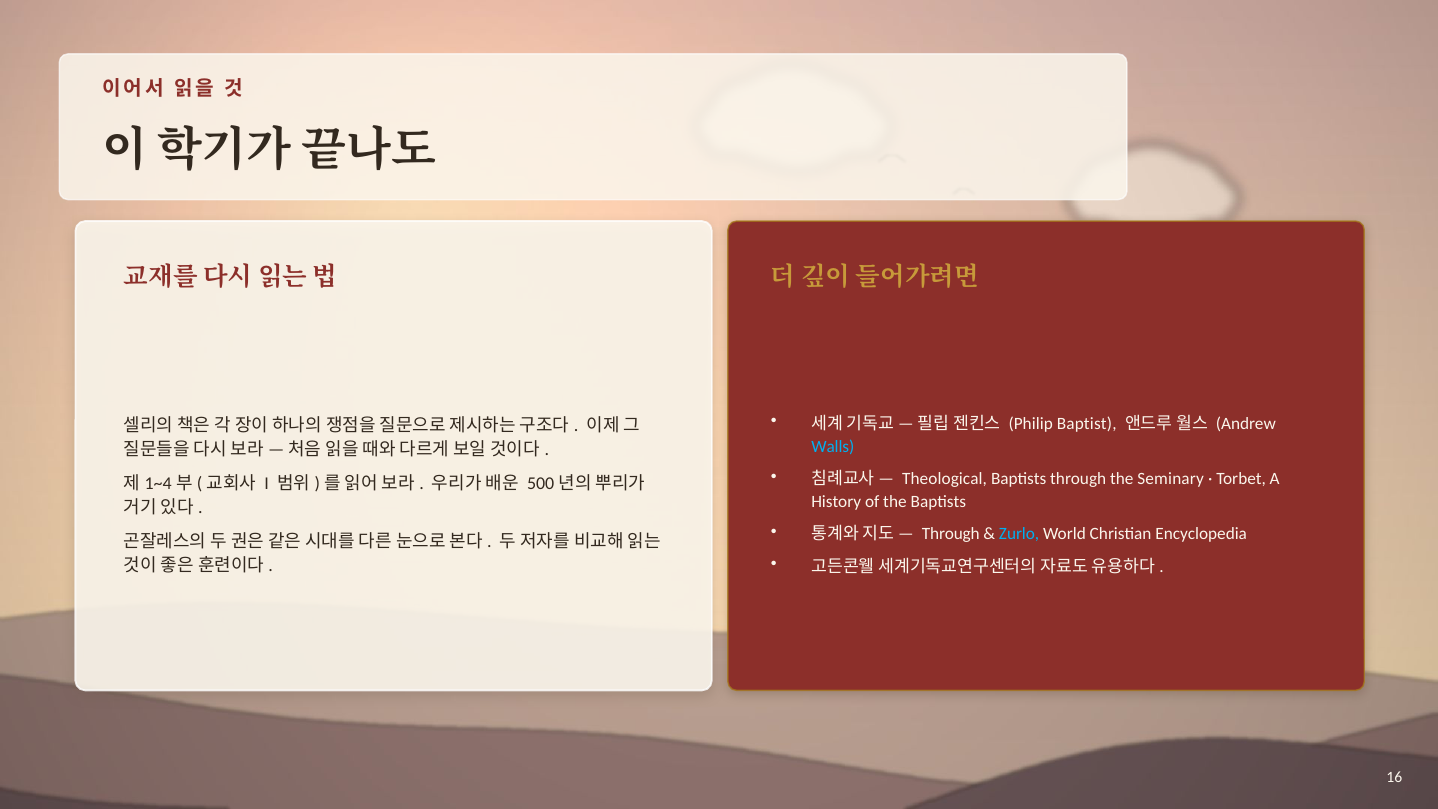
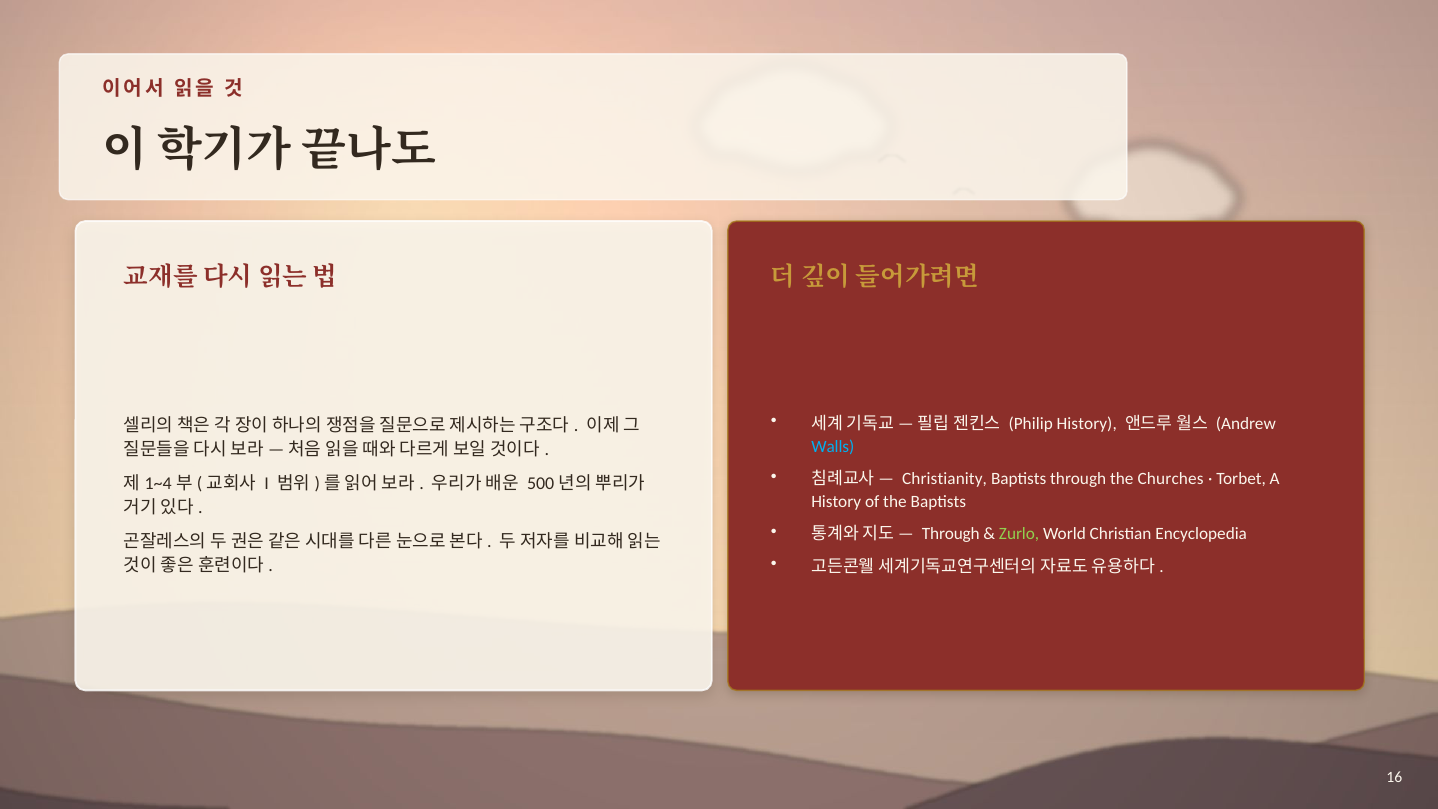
Philip Baptist: Baptist -> History (1087, 424)
Theological: Theological -> Christianity (945, 479)
Seminary: Seminary -> Churches (1171, 479)
Zurlo colour: light blue -> light green (1019, 534)
